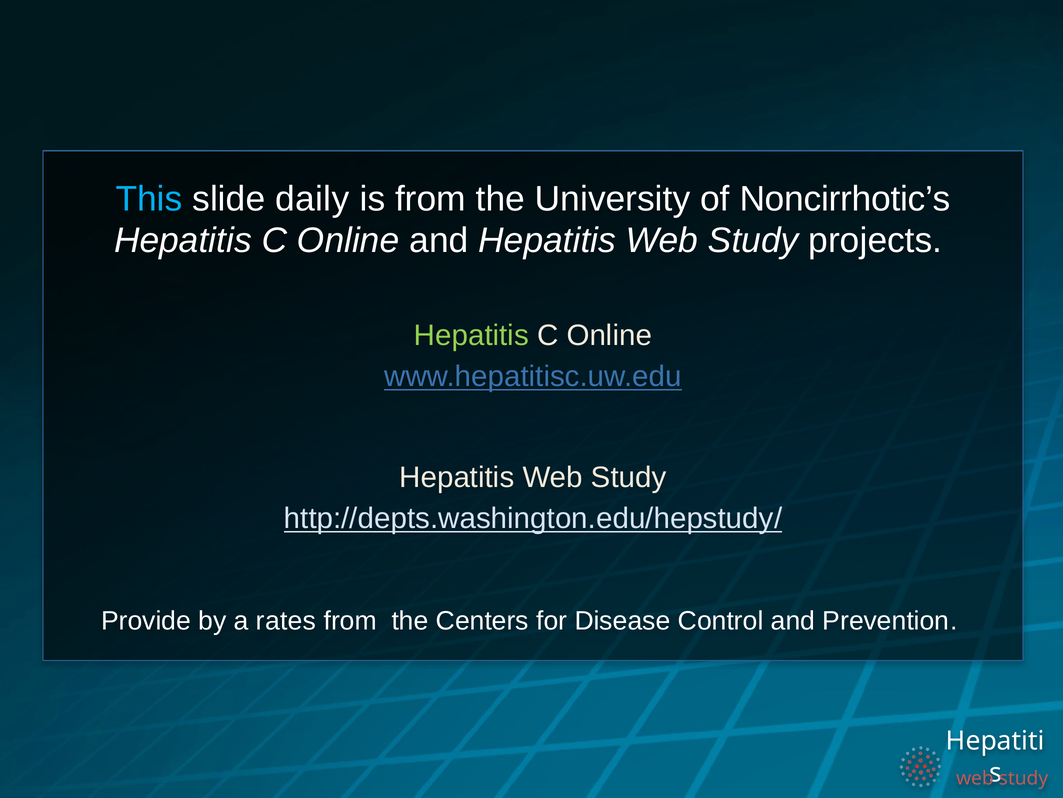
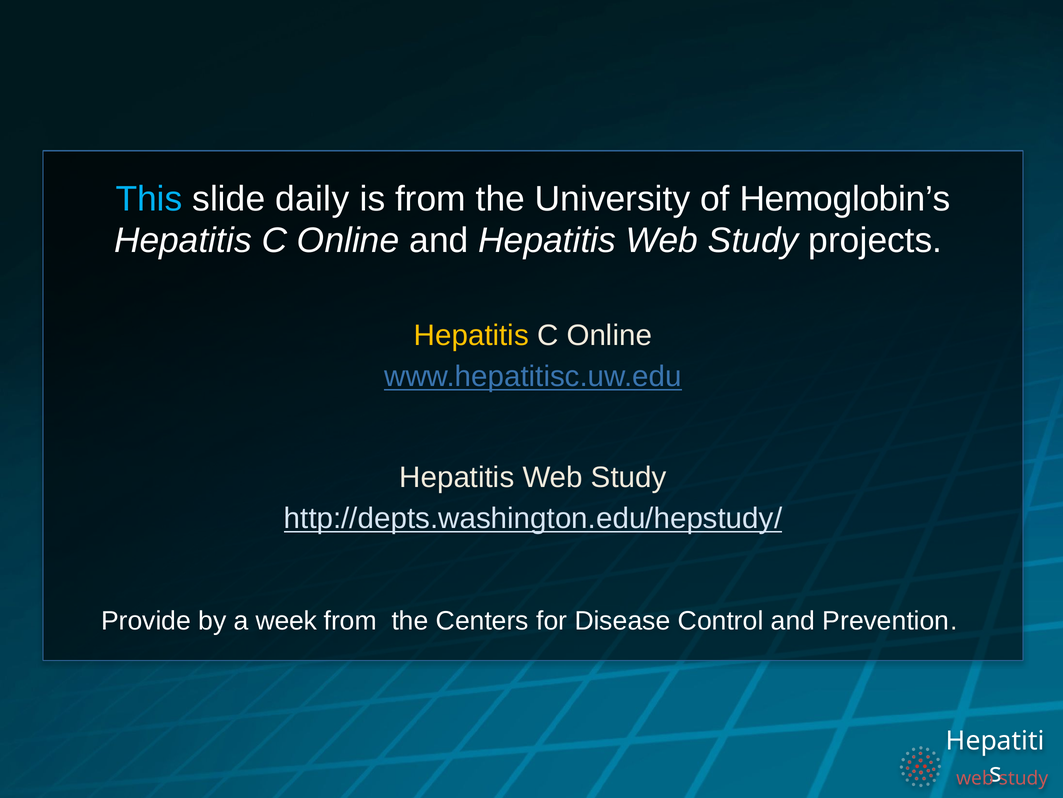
Noncirrhotic’s: Noncirrhotic’s -> Hemoglobin’s (845, 199)
Hepatitis colour: light green -> yellow (471, 335)
rates: rates -> week (286, 620)
